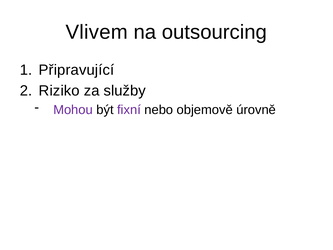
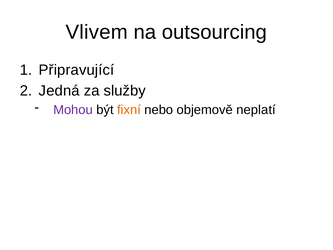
Riziko: Riziko -> Jedná (59, 91)
fixní colour: purple -> orange (129, 110)
úrovně: úrovně -> neplatí (256, 110)
